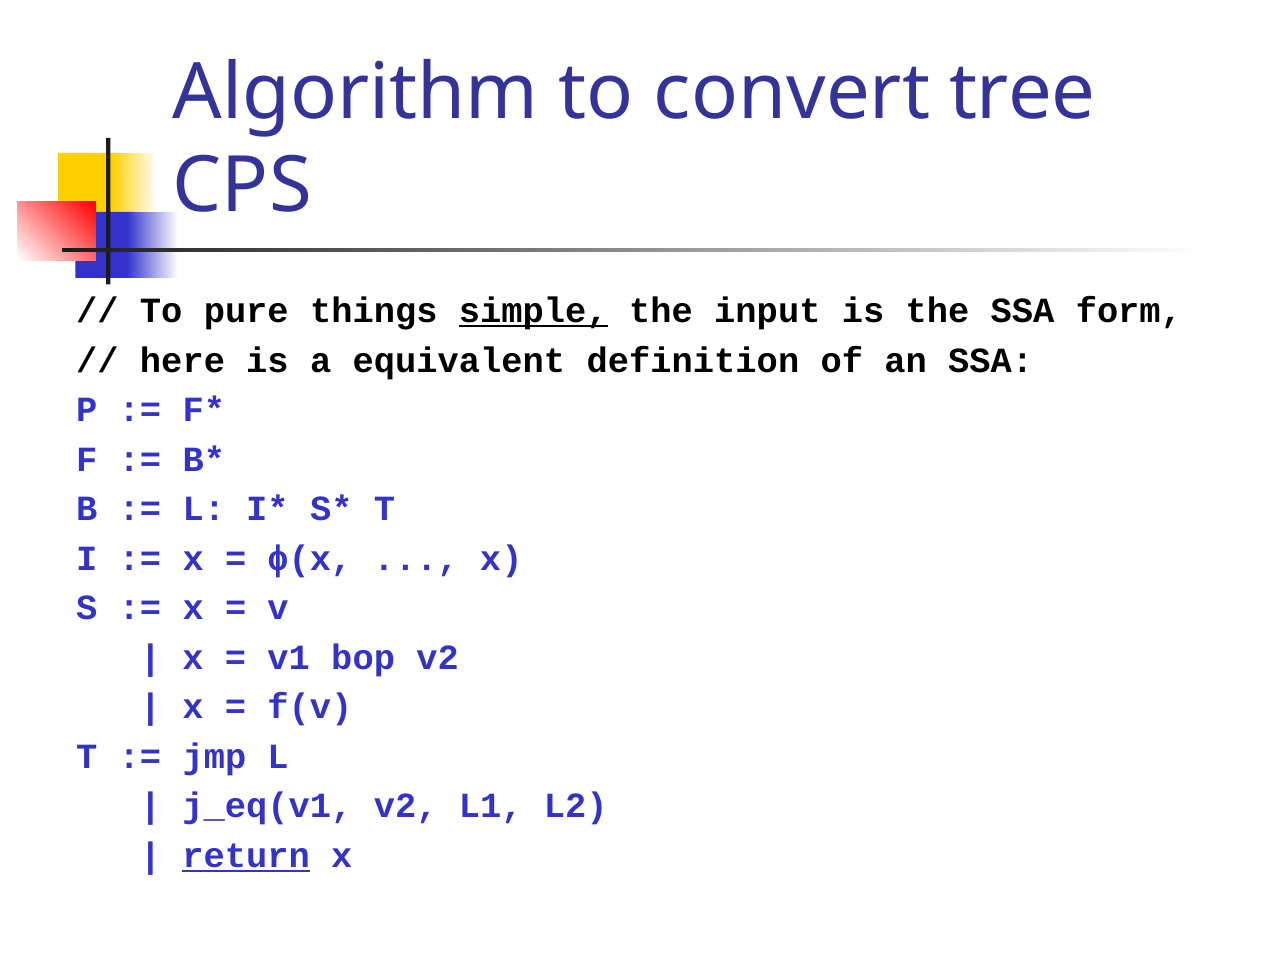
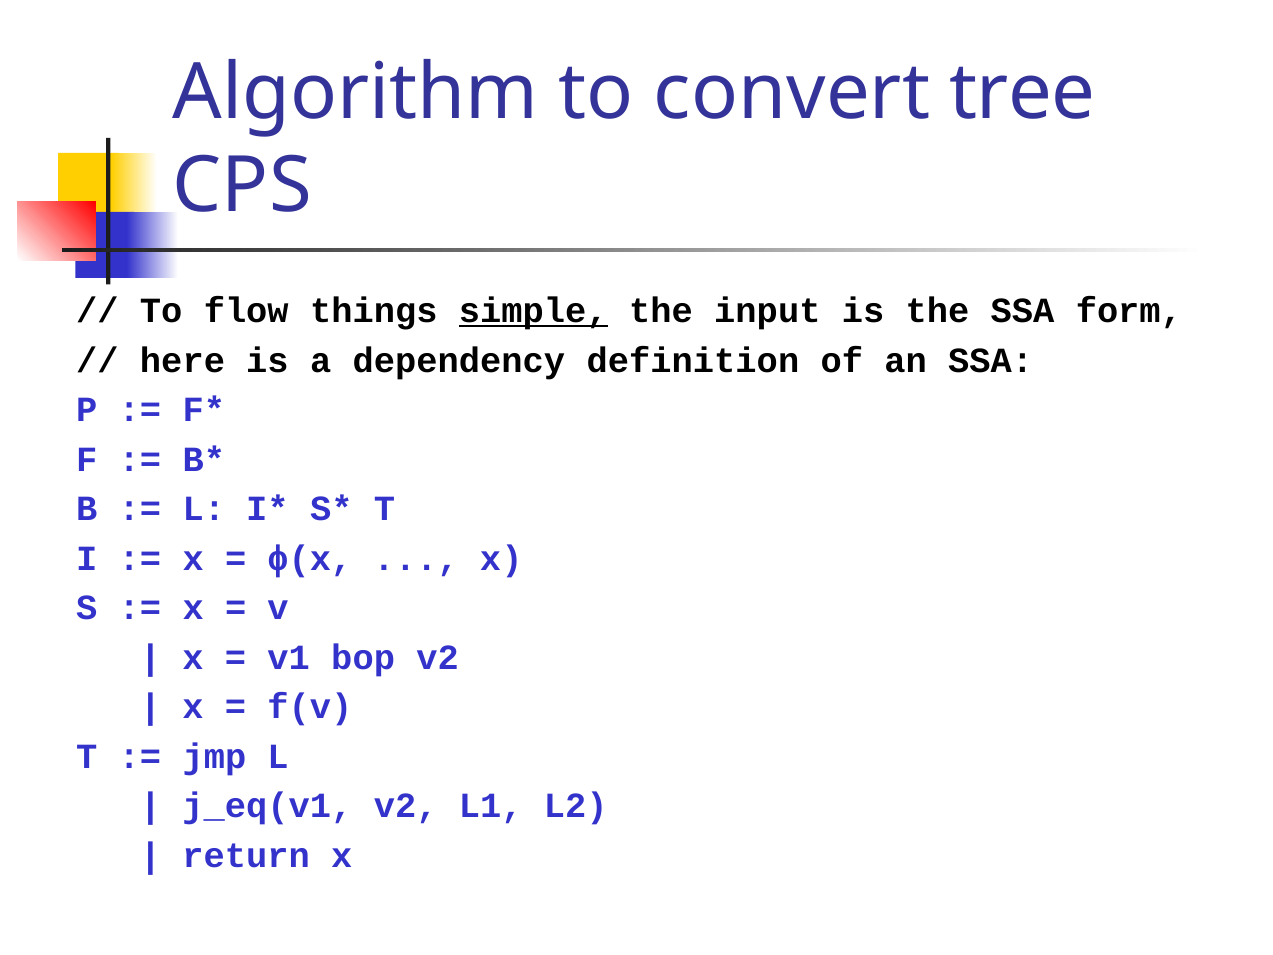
pure: pure -> flow (246, 311)
equivalent: equivalent -> dependency (459, 360)
return underline: present -> none (246, 856)
